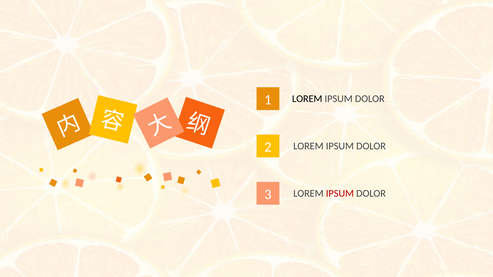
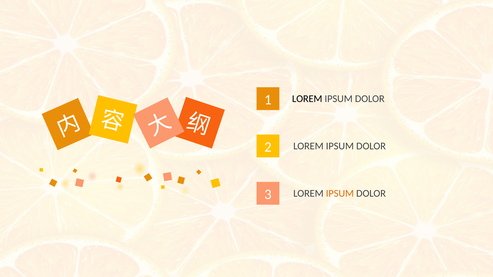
IPSUM colour: red -> orange (340, 194)
